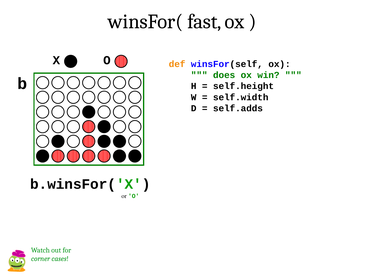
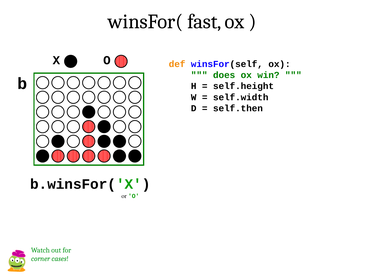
self.adds: self.adds -> self.then (238, 108)
